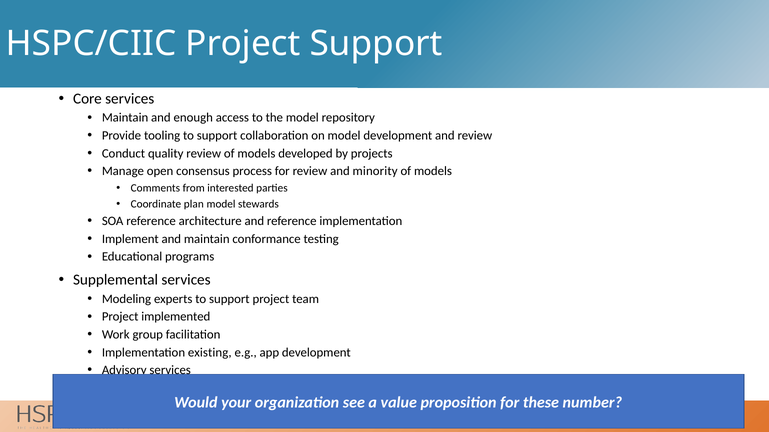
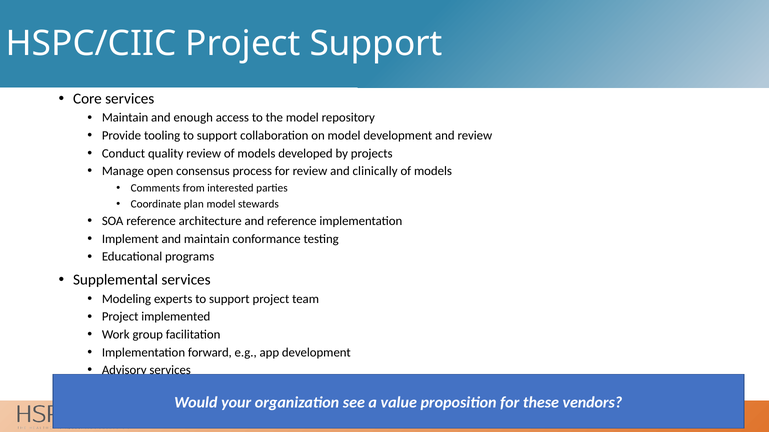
minority: minority -> clinically (375, 171)
existing: existing -> forward (210, 353)
number: number -> vendors (592, 403)
